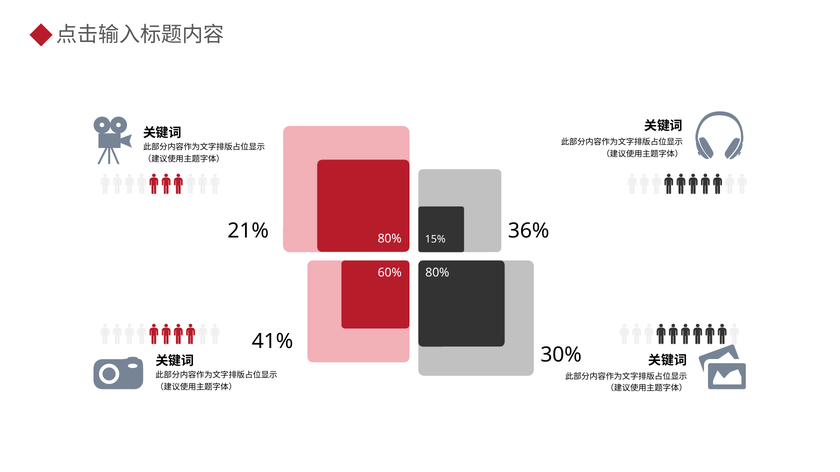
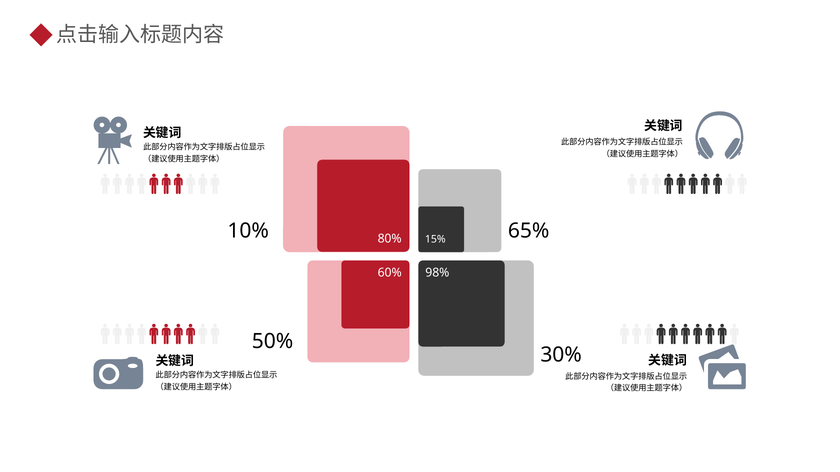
21%: 21% -> 10% (248, 231)
36%: 36% -> 65% (529, 231)
80%: 80% -> 98% (437, 273)
41%: 41% -> 50% (273, 342)
